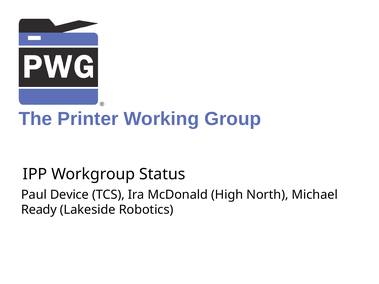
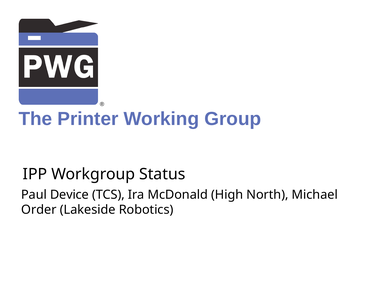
Ready: Ready -> Order (39, 210)
